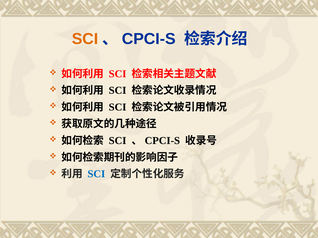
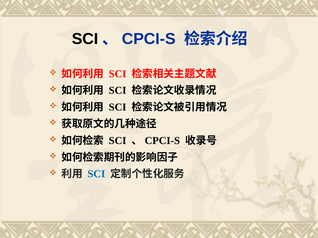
SCI colour: orange -> black (85, 39)
